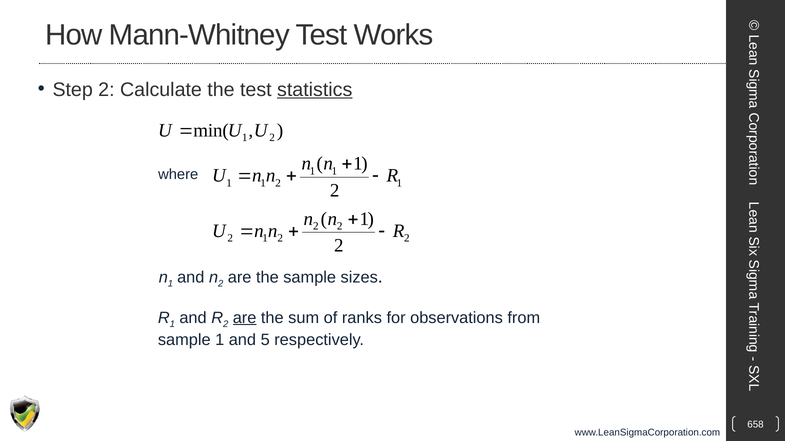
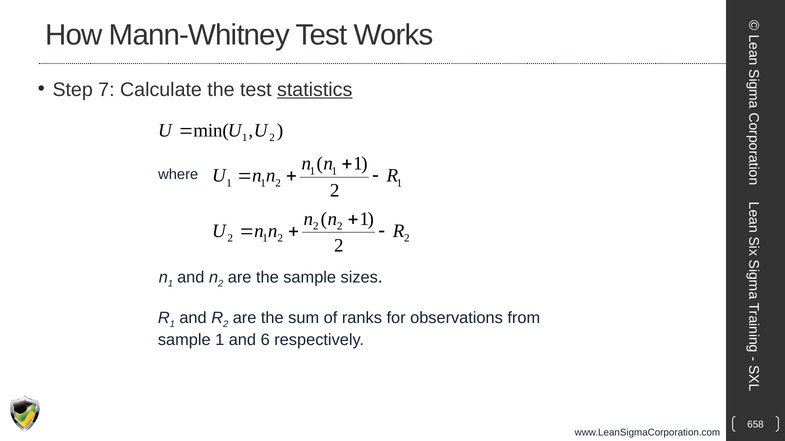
Step 2: 2 -> 7 (106, 90)
are underline: present -> none (245, 318)
5: 5 -> 6 (265, 340)
